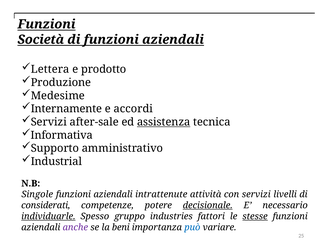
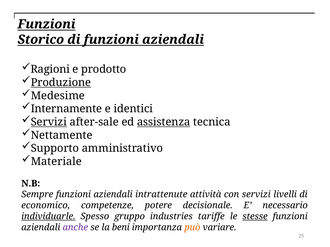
Società: Società -> Storico (41, 40)
Lettera: Lettera -> Ragioni (50, 69)
Produzione underline: none -> present (61, 83)
accordi: accordi -> identici (133, 109)
Servizi underline: none -> present (49, 122)
Informativa: Informativa -> Nettamente (62, 135)
Industrial: Industrial -> Materiale (56, 162)
Singole: Singole -> Sempre (37, 195)
considerati: considerati -> economico (46, 206)
decisionale underline: present -> none (208, 206)
fattori: fattori -> tariffe (211, 217)
può colour: blue -> orange (192, 228)
